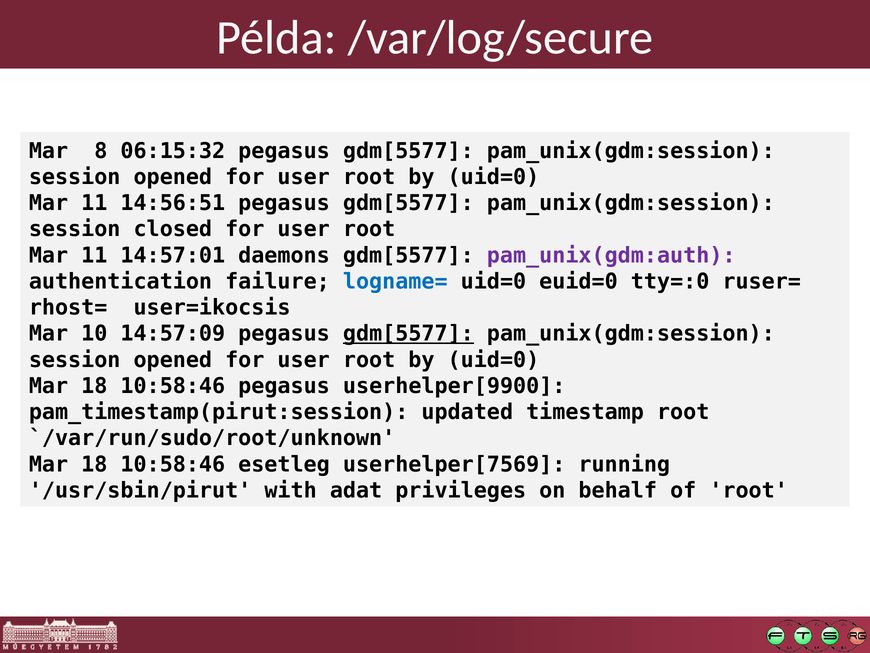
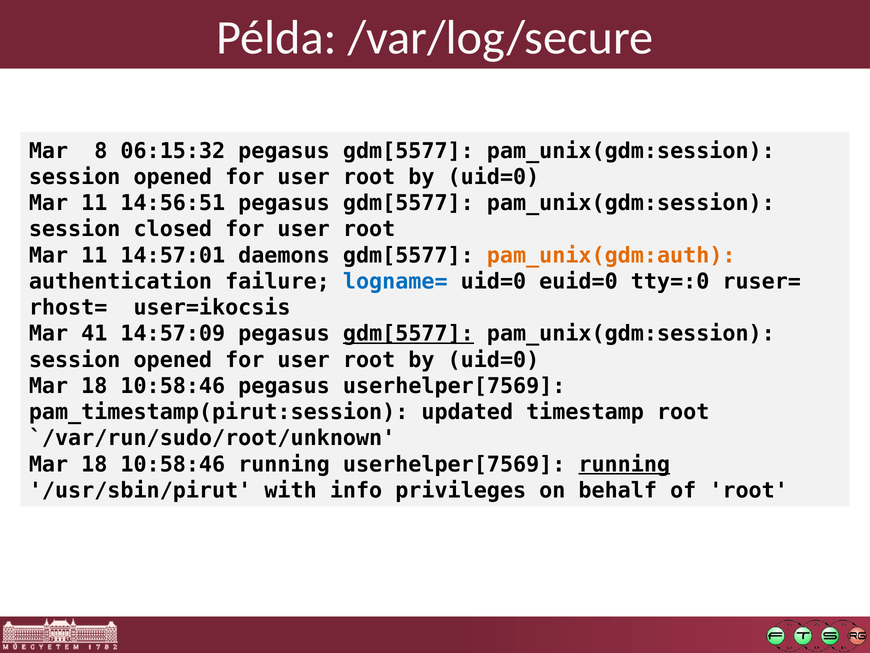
pam_unix(gdm:auth colour: purple -> orange (611, 255)
10: 10 -> 41 (94, 334)
pegasus userhelper[9900: userhelper[9900 -> userhelper[7569 (454, 386)
10:58:46 esetleg: esetleg -> running (284, 464)
running underline: none -> present (624, 464)
adat: adat -> info (356, 490)
